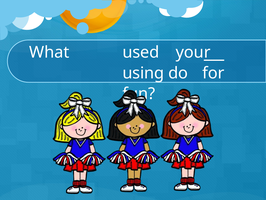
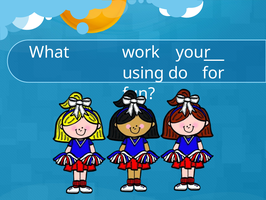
used: used -> work (141, 52)
